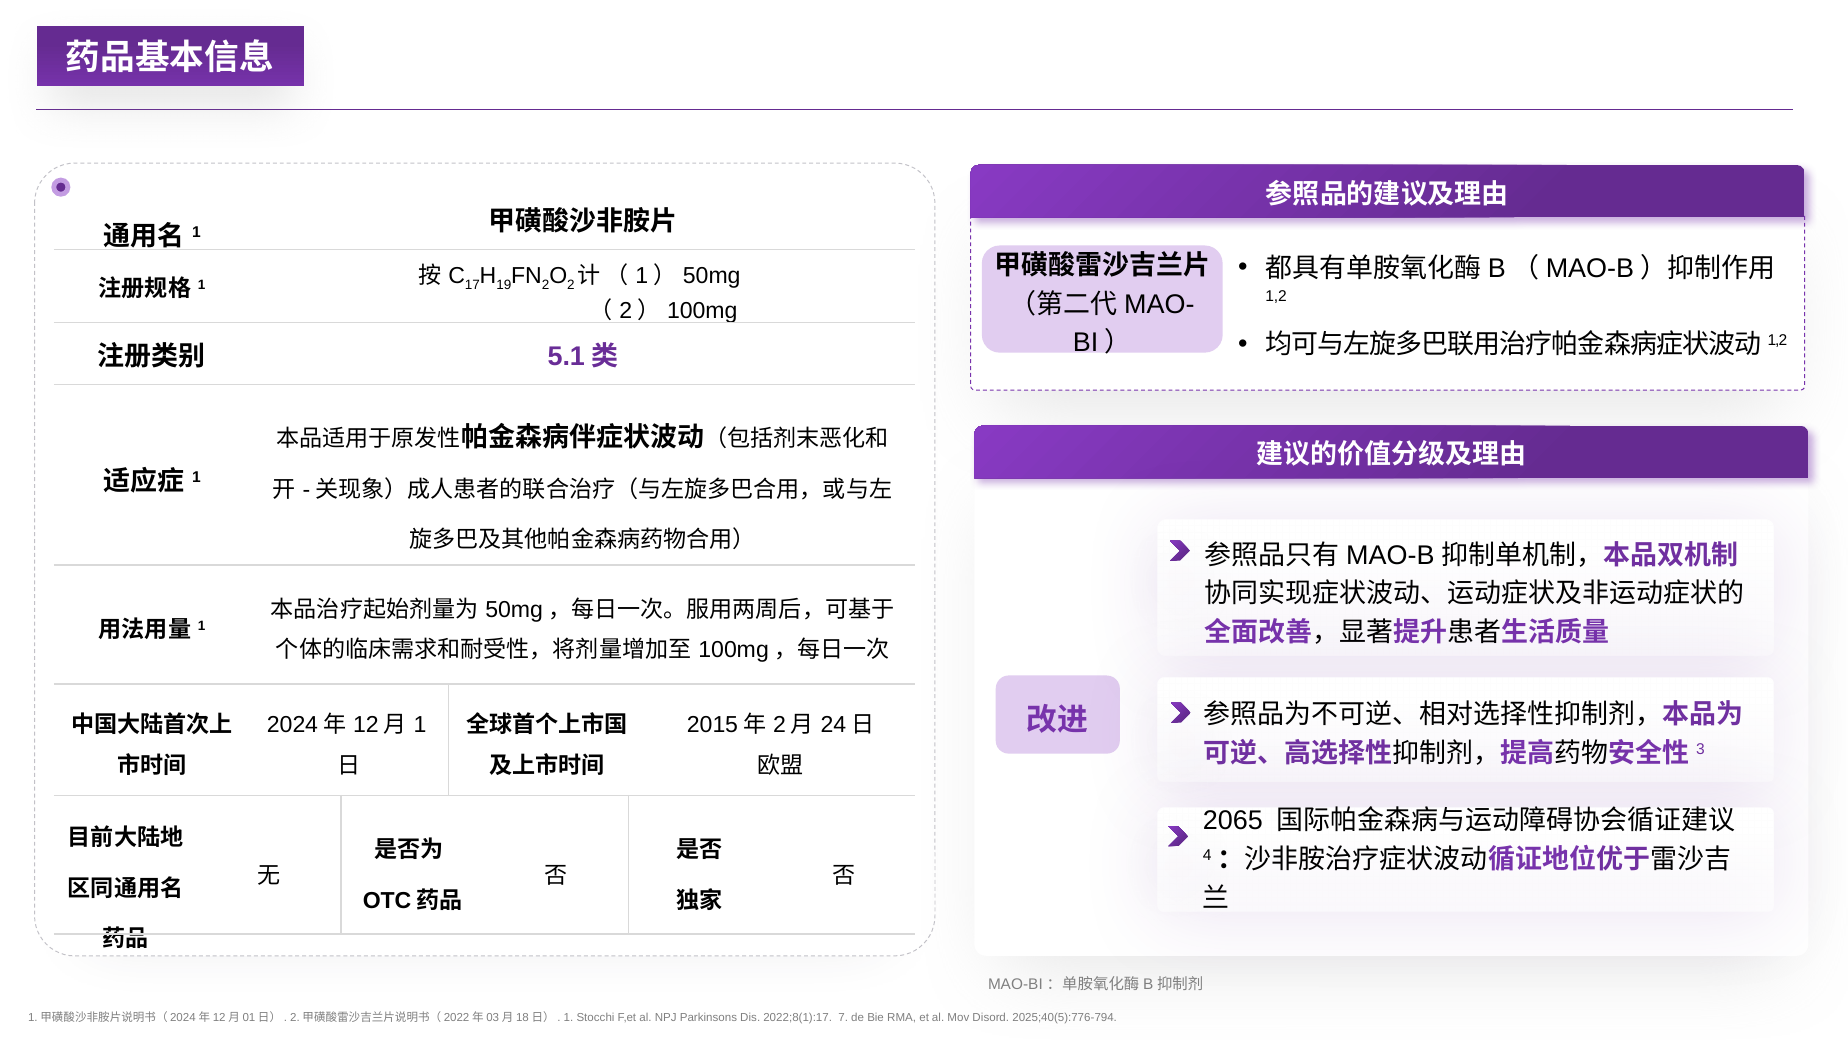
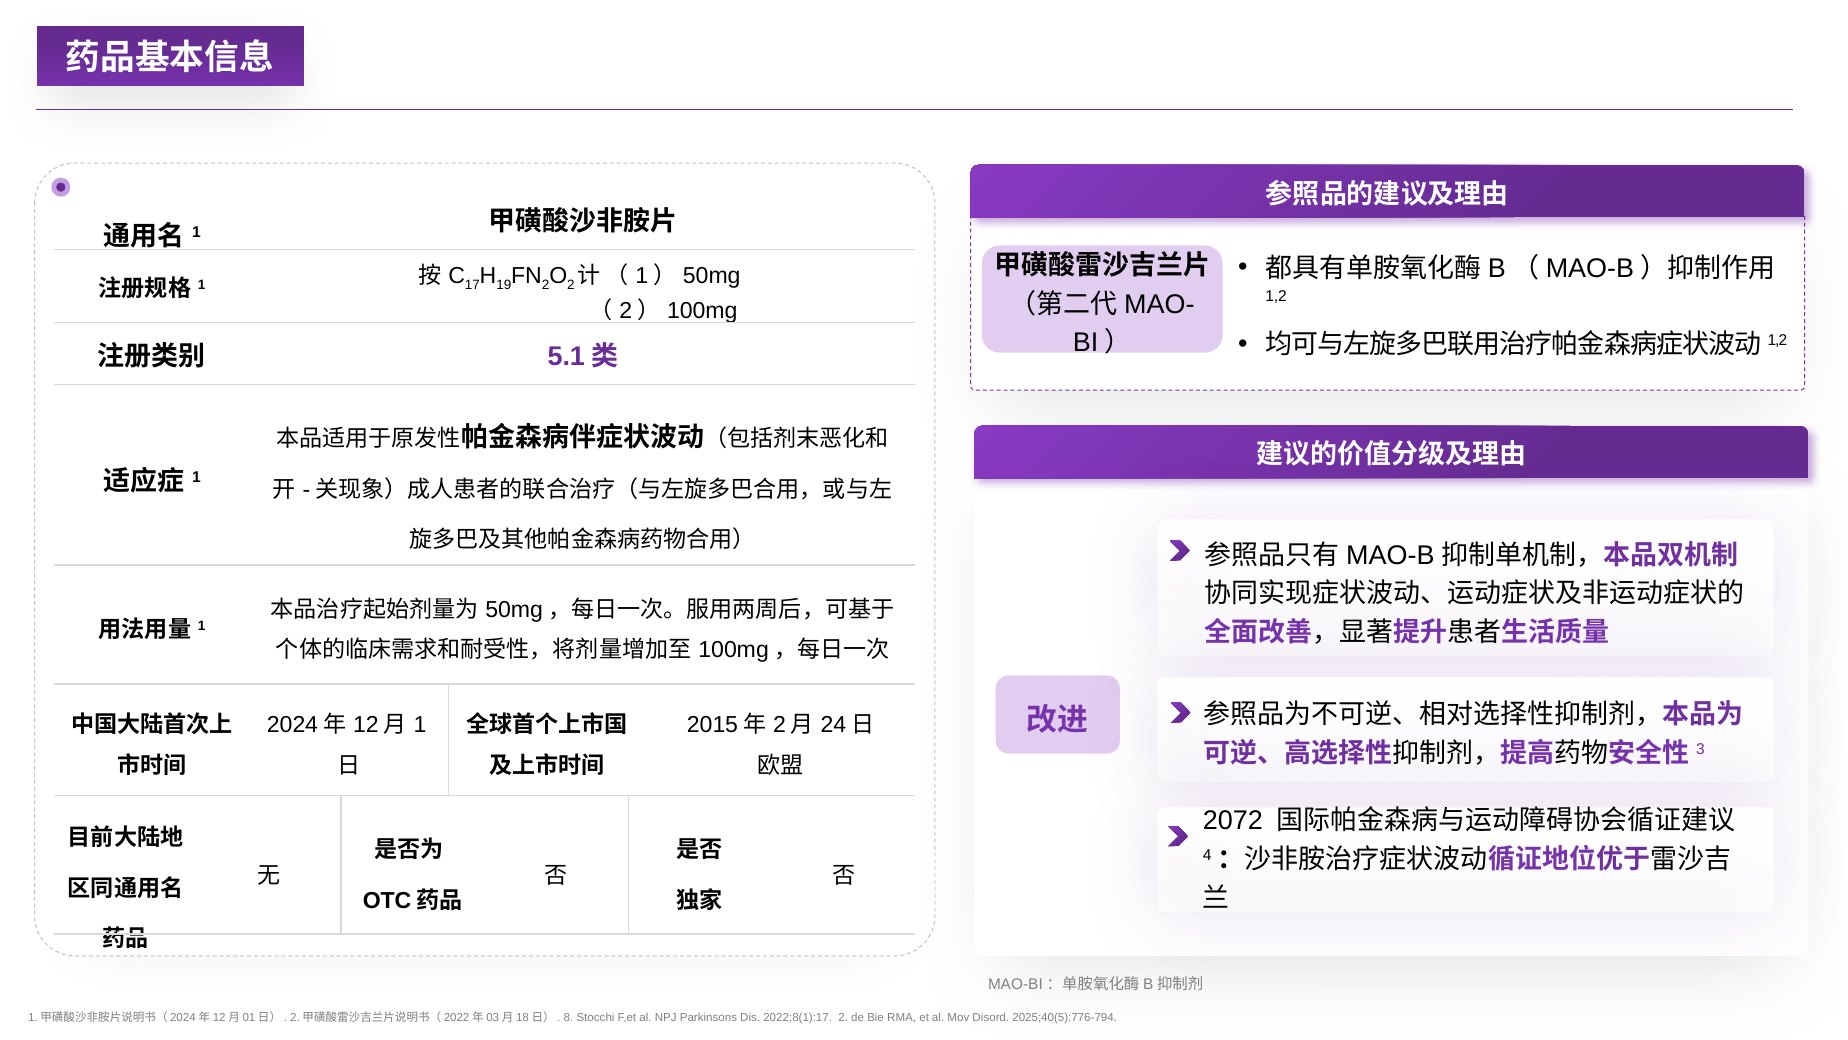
2065: 2065 -> 2072 (1233, 821)
1: 1 -> 8 (569, 1018)
2022;8(1):17 7: 7 -> 2 (843, 1018)
